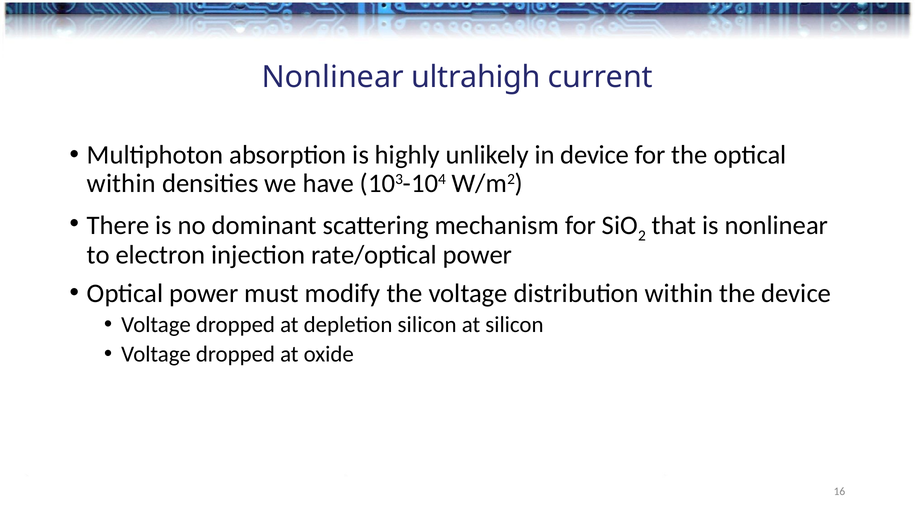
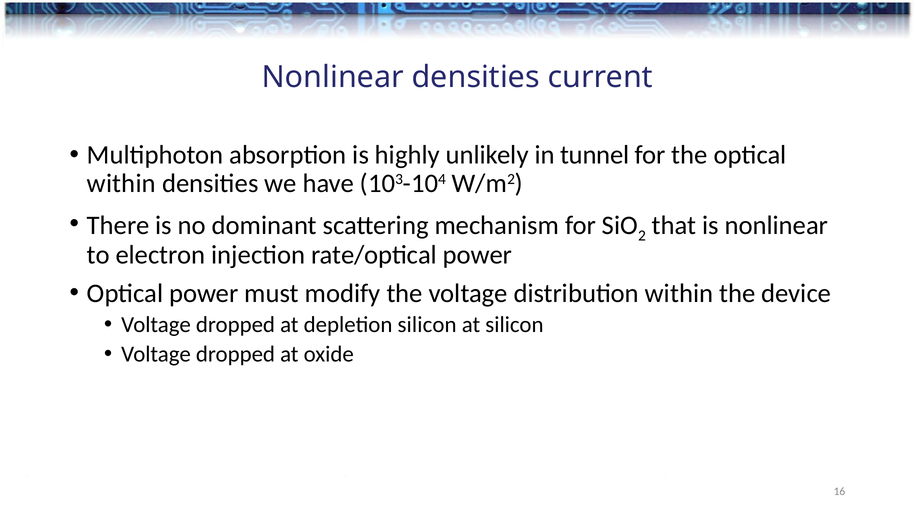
Nonlinear ultrahigh: ultrahigh -> densities (476, 77)
in device: device -> tunnel (595, 155)
